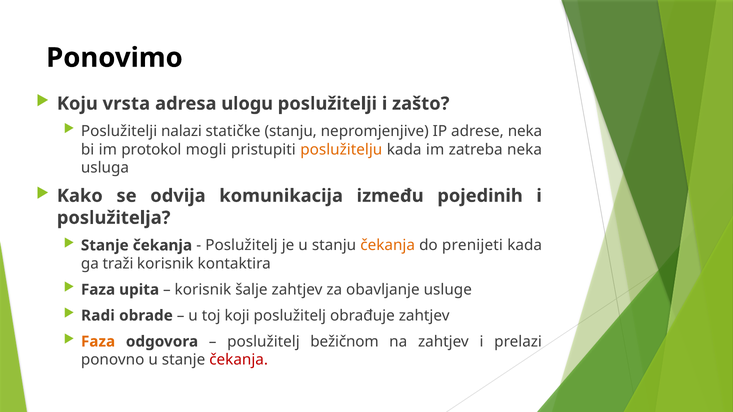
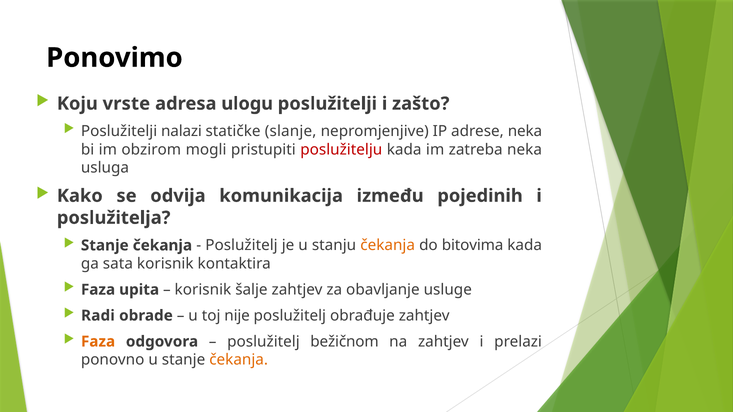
vrsta: vrsta -> vrste (126, 104)
statičke stanju: stanju -> slanje (291, 131)
protokol: protokol -> obzirom (151, 150)
poslužitelju colour: orange -> red (341, 150)
prenijeti: prenijeti -> bitovima (473, 246)
traži: traži -> sata (118, 264)
koji: koji -> nije (237, 316)
čekanja colour: red -> orange (239, 360)
